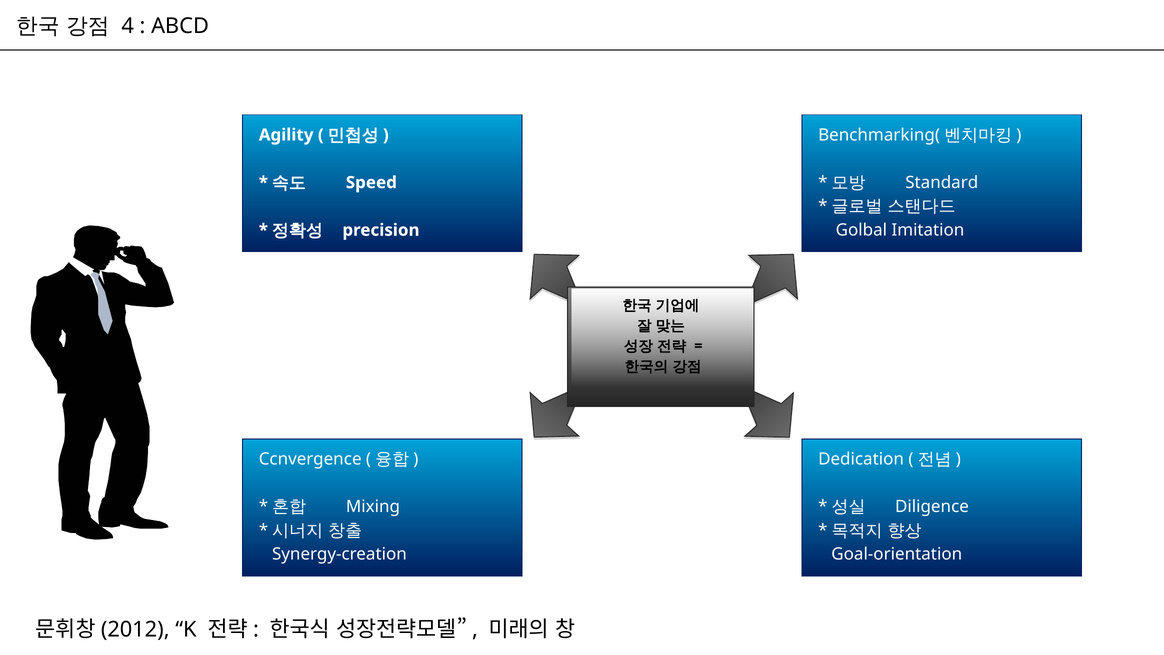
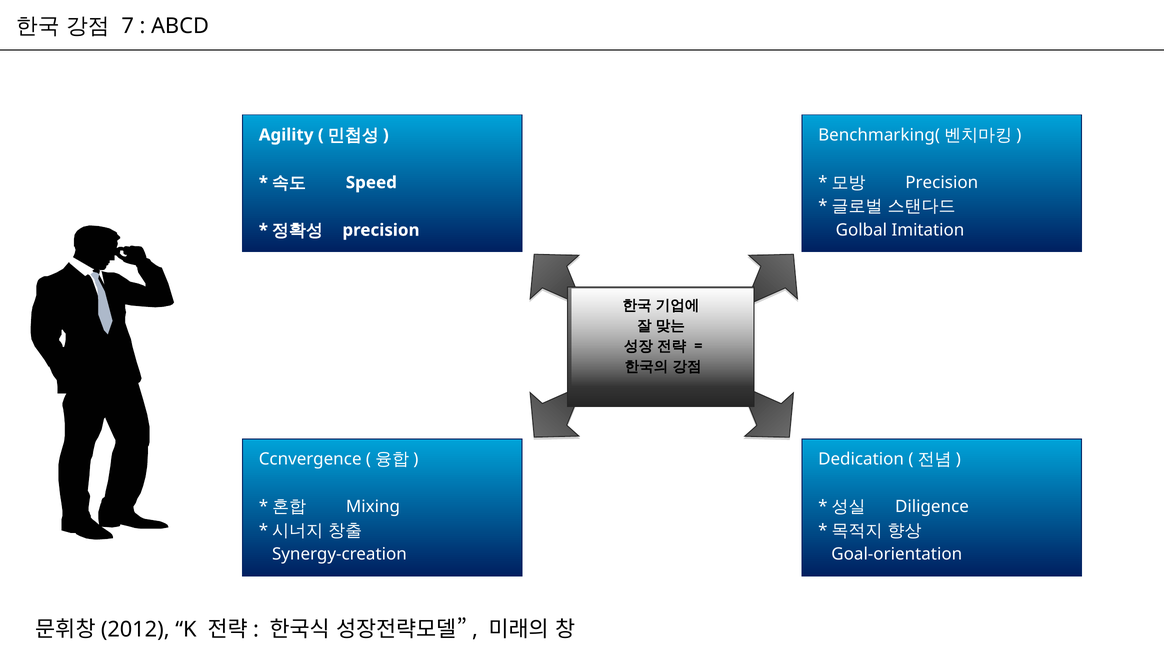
4: 4 -> 7 (128, 26)
Standard: Standard -> Precision (942, 183)
